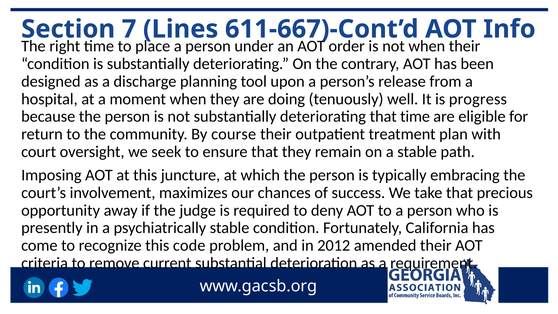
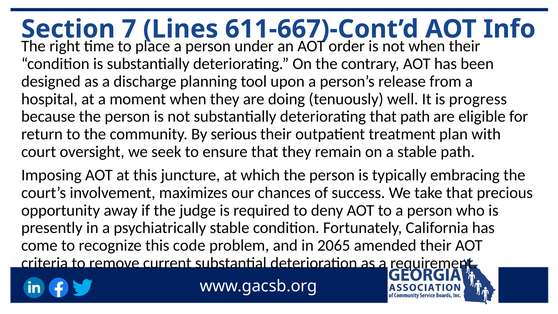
that time: time -> path (415, 117)
course: course -> serious (234, 134)
2012: 2012 -> 2065 (334, 245)
